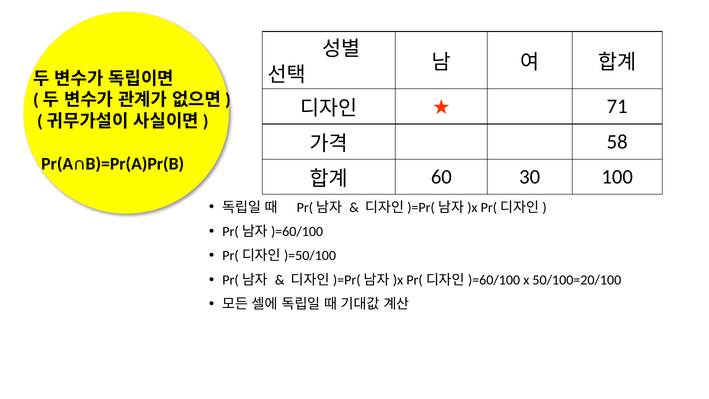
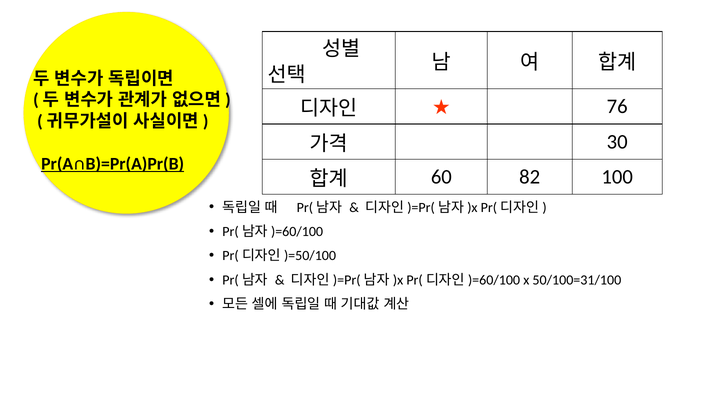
71: 71 -> 76 (617, 107)
58: 58 -> 30 (617, 142)
Pr(A∩B)=Pr(A)Pr(B underline: none -> present (113, 164)
30: 30 -> 82 (530, 177)
50/100=20/100: 50/100=20/100 -> 50/100=31/100 (577, 280)
